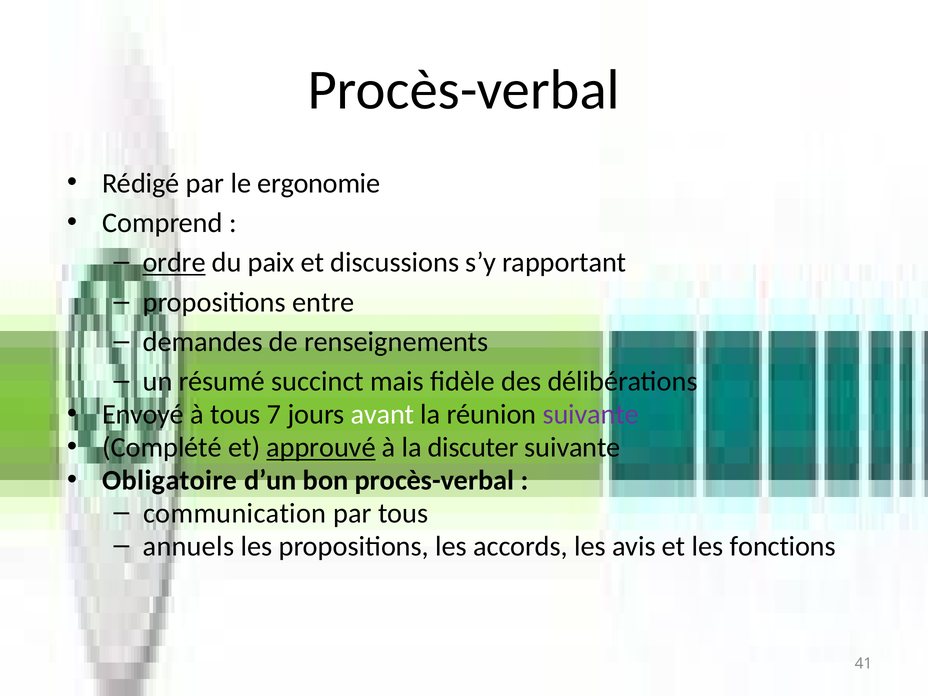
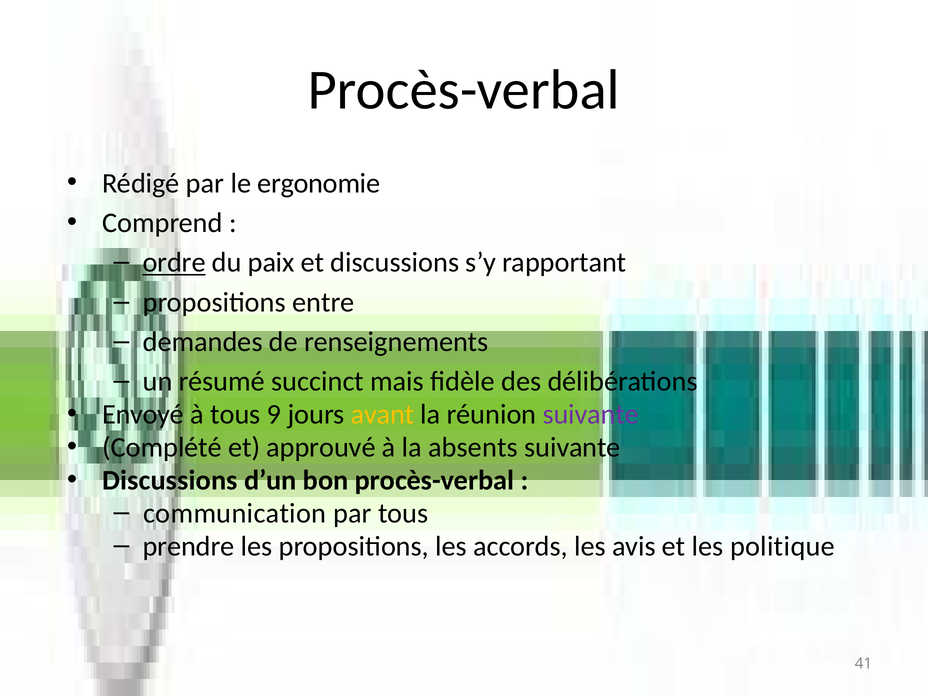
7: 7 -> 9 (274, 415)
avant colour: white -> yellow (383, 415)
approuvé underline: present -> none (321, 448)
discuter: discuter -> absents (473, 448)
Obligatoire: Obligatoire -> Discussions (170, 480)
annuels: annuels -> prendre (189, 546)
fonctions: fonctions -> politique (782, 546)
